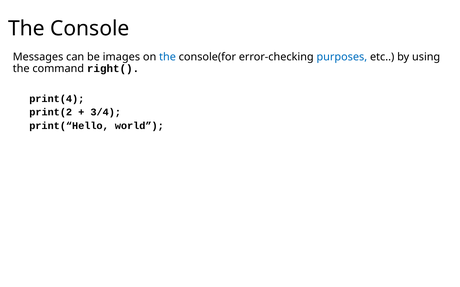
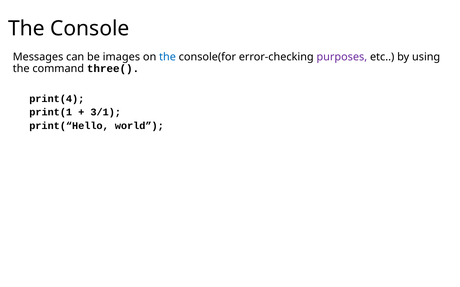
purposes colour: blue -> purple (342, 57)
right(: right( -> three( (113, 69)
print(2: print(2 -> print(1 (51, 112)
3/4: 3/4 -> 3/1 (106, 112)
